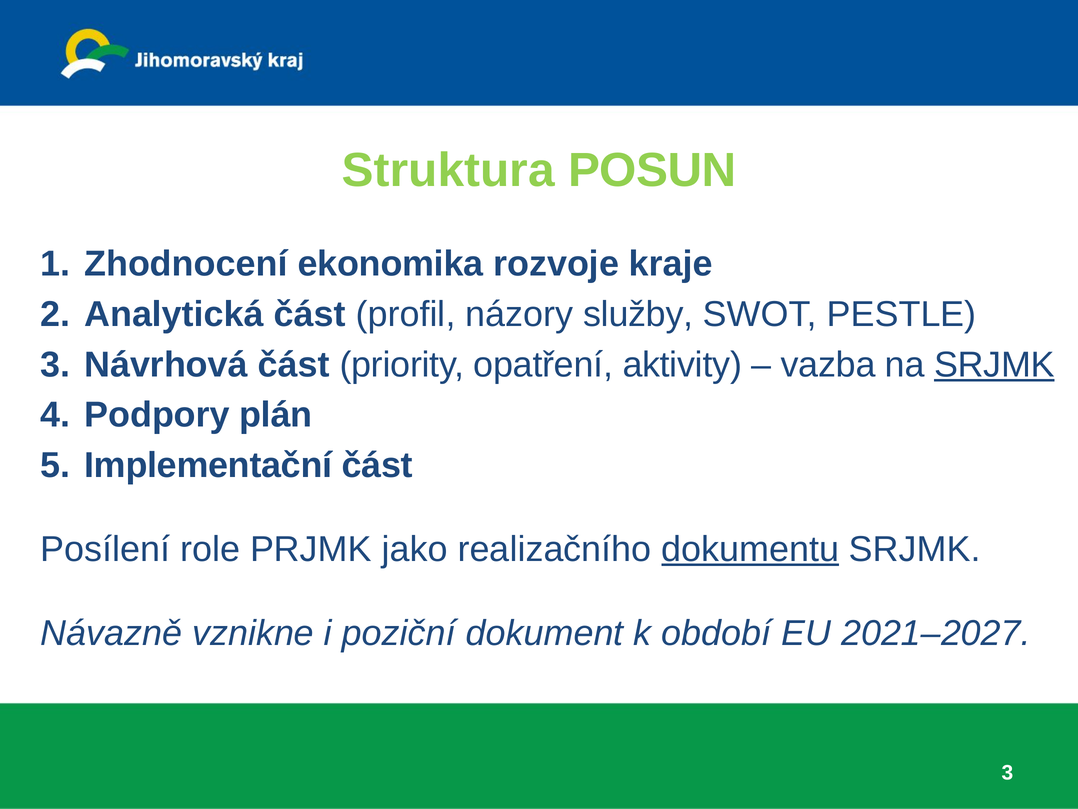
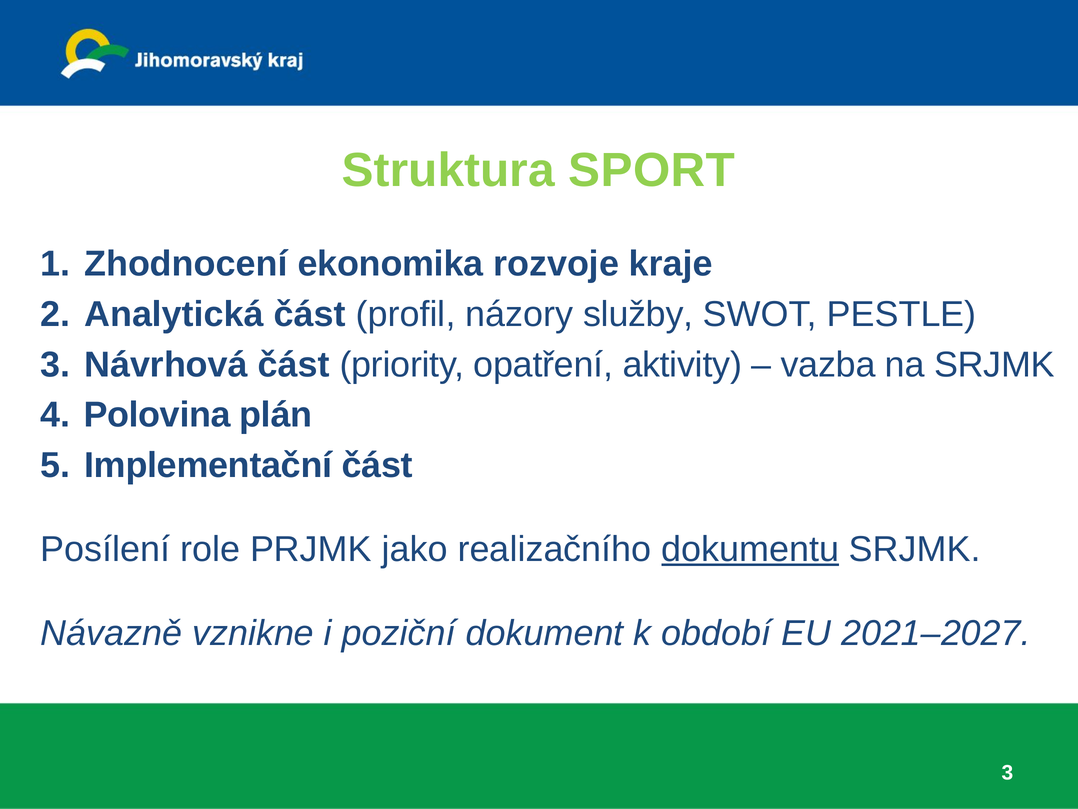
POSUN: POSUN -> SPORT (652, 170)
SRJMK underline: present -> none (994, 365)
Podpory: Podpory -> Polovina (157, 415)
